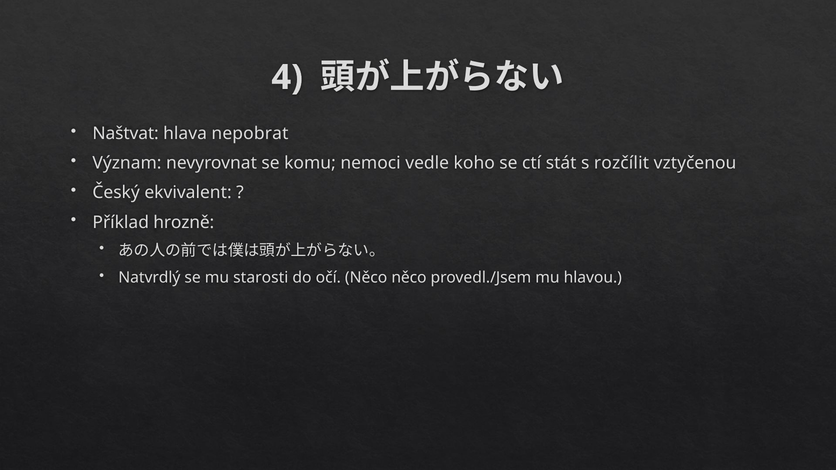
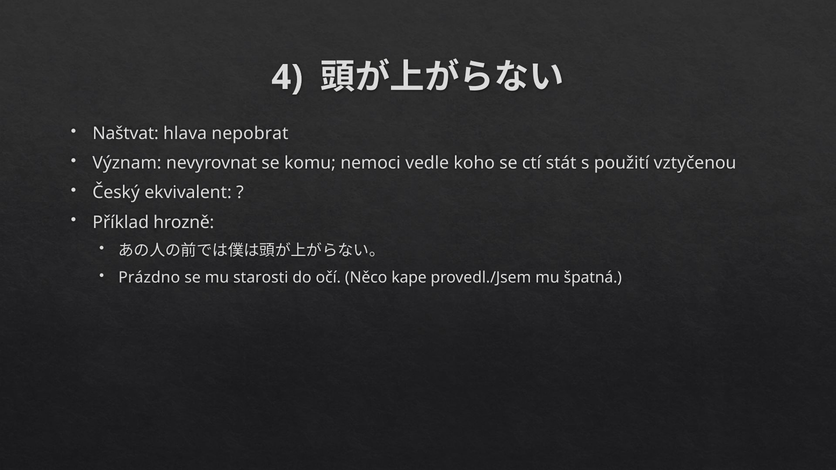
rozčílit: rozčílit -> použití (622, 163)
Natvrdlý: Natvrdlý -> Prázdno (149, 278)
Něco něco: něco -> kape (409, 278)
hlavou: hlavou -> špatná (593, 278)
